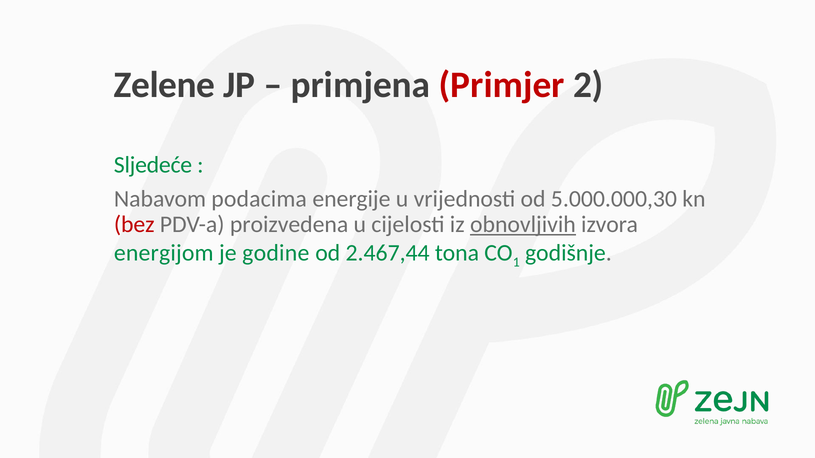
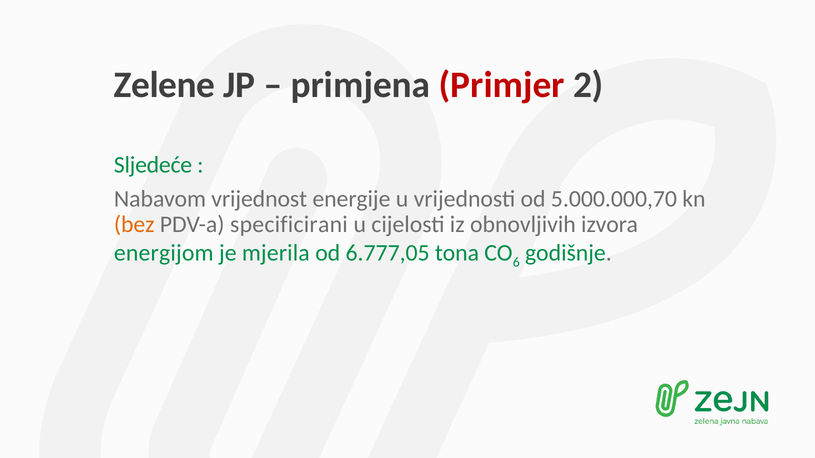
podacima: podacima -> vrijednost (259, 199)
5.000.000,30: 5.000.000,30 -> 5.000.000,70 (614, 199)
bez colour: red -> orange (134, 225)
proizvedena: proizvedena -> specificirani (289, 225)
obnovljivih underline: present -> none (523, 225)
godine: godine -> mjerila (276, 253)
2.467,44: 2.467,44 -> 6.777,05 (388, 253)
1: 1 -> 6 (516, 262)
